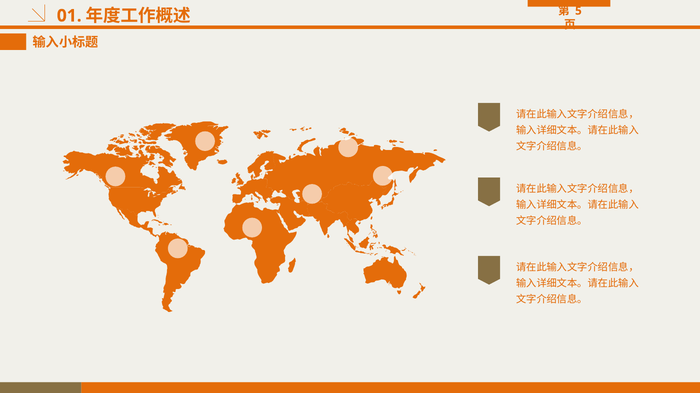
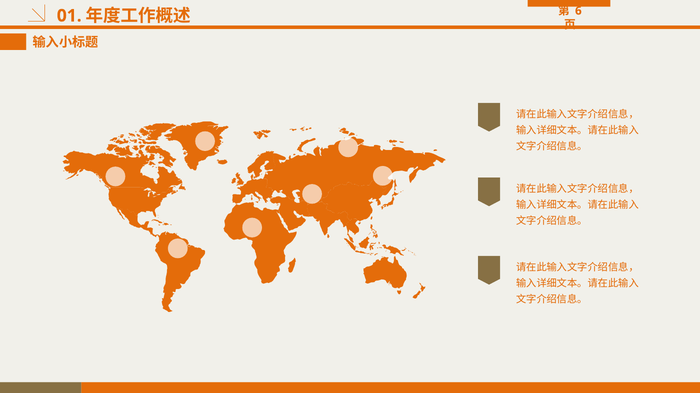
5: 5 -> 6 (578, 11)
